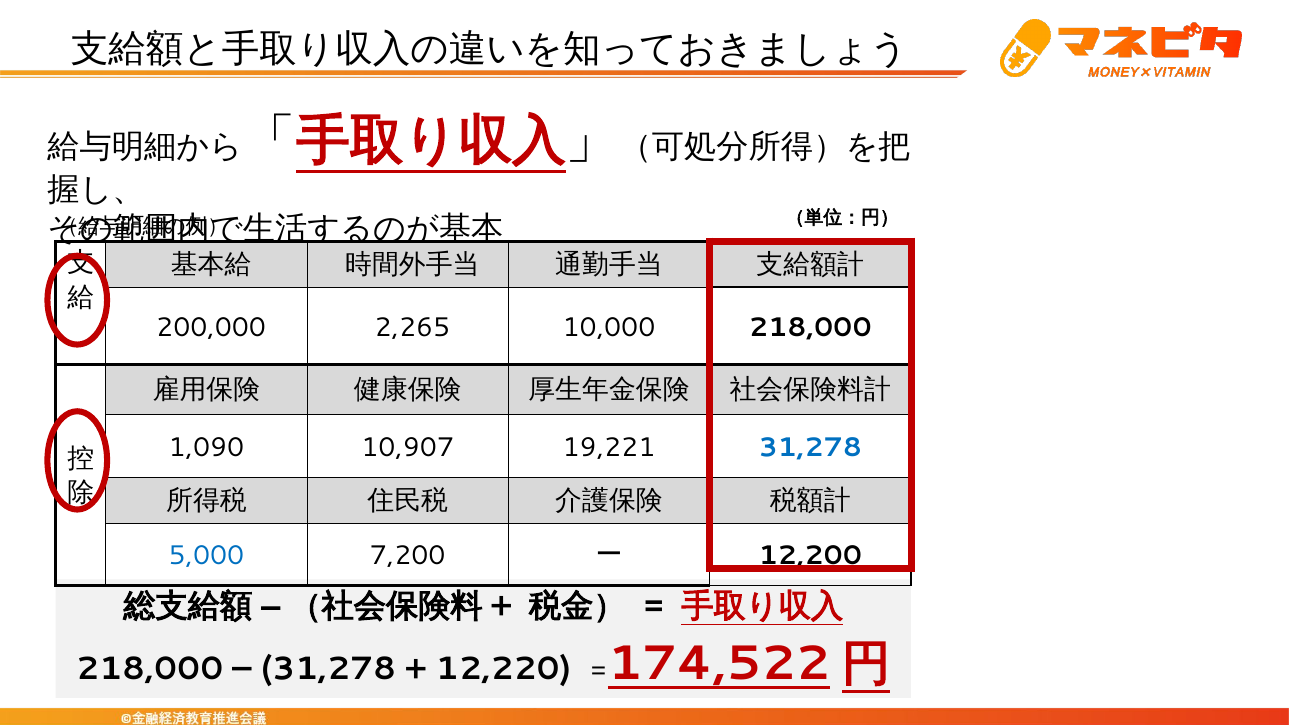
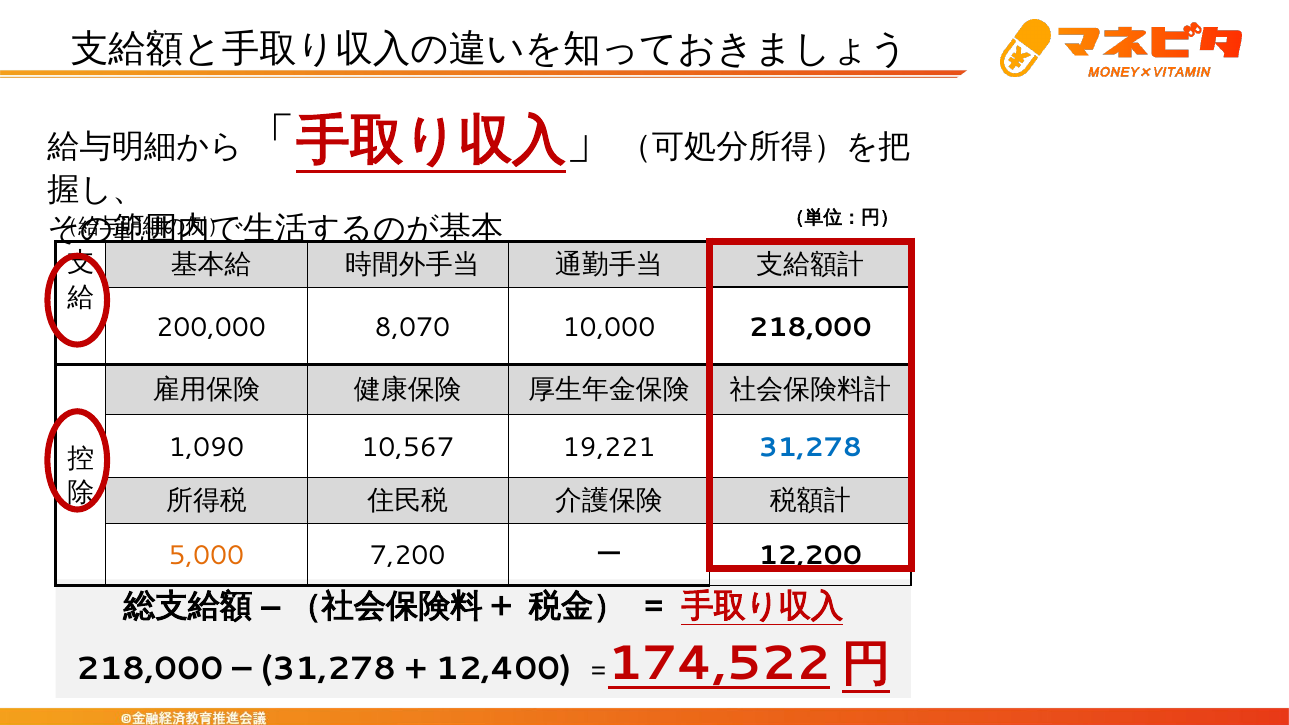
2,265: 2,265 -> 8,070 (412, 327)
10,907: 10,907 -> 10,567 (408, 447)
5,000 colour: blue -> orange (206, 556)
12,220: 12,220 -> 12,400 (504, 669)
